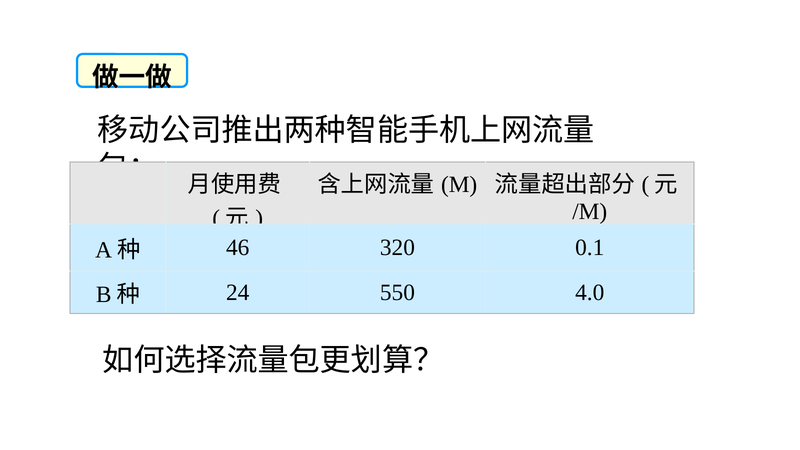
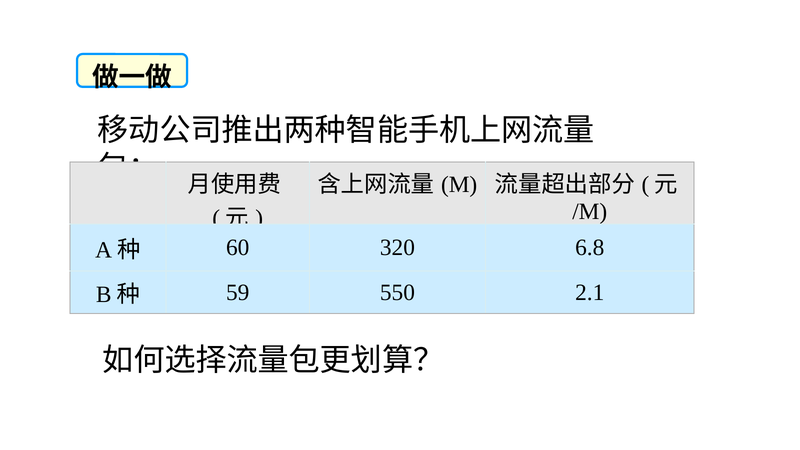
46: 46 -> 60 (238, 248)
0.1: 0.1 -> 6.8 (590, 248)
24: 24 -> 59 (238, 292)
4.0: 4.0 -> 2.1 (590, 292)
